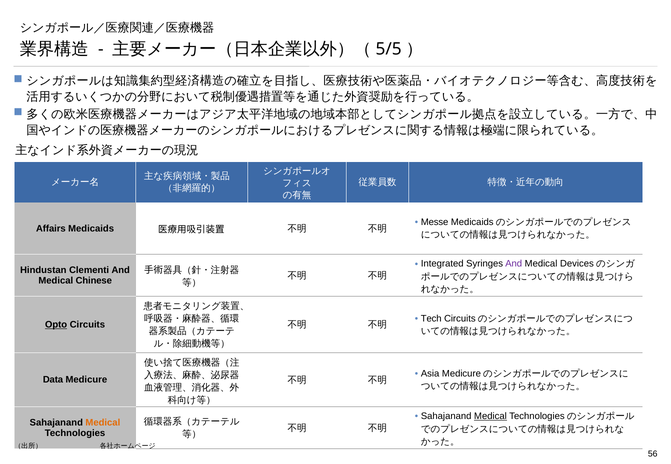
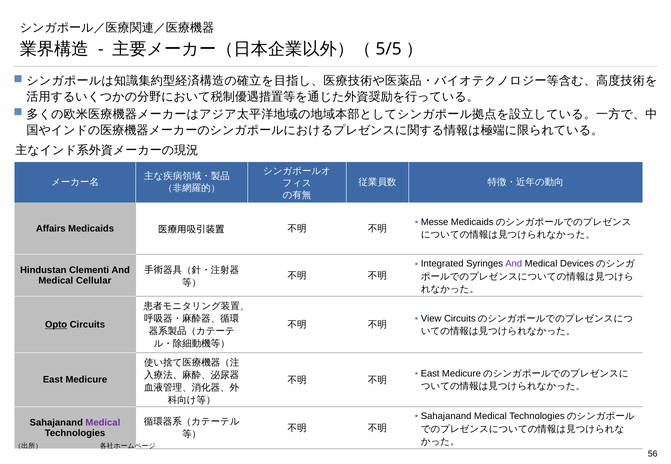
Chinese: Chinese -> Cellular (94, 281)
Tech: Tech -> View (431, 319)
Asia: Asia -> East (430, 374)
Data: Data -> East (53, 380)
Medical underline: present -> none (490, 417)
Medical colour: orange -> purple (103, 423)
